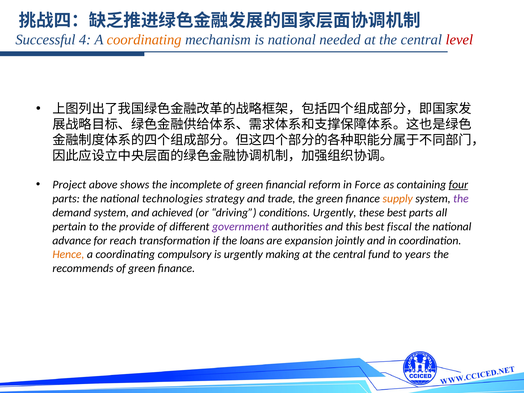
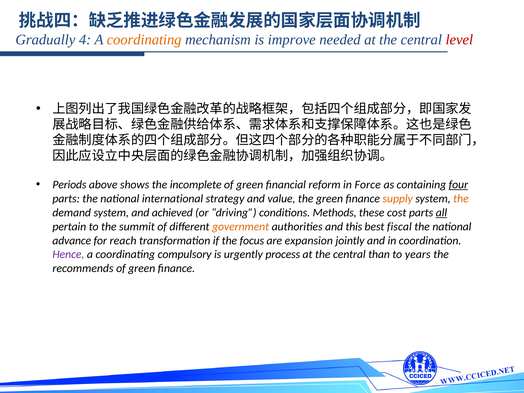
Successful: Successful -> Gradually (45, 40)
is national: national -> improve (292, 40)
Project: Project -> Periods (69, 185)
technologies: technologies -> international (173, 199)
trade: trade -> value (281, 199)
the colour: purple -> orange (461, 199)
conditions Urgently: Urgently -> Methods (335, 213)
these best: best -> cost (397, 213)
all underline: none -> present (441, 213)
provide: provide -> summit (137, 227)
government colour: purple -> orange (241, 227)
loans: loans -> focus (252, 241)
Hence colour: orange -> purple (68, 254)
making: making -> process (283, 254)
fund: fund -> than (379, 254)
